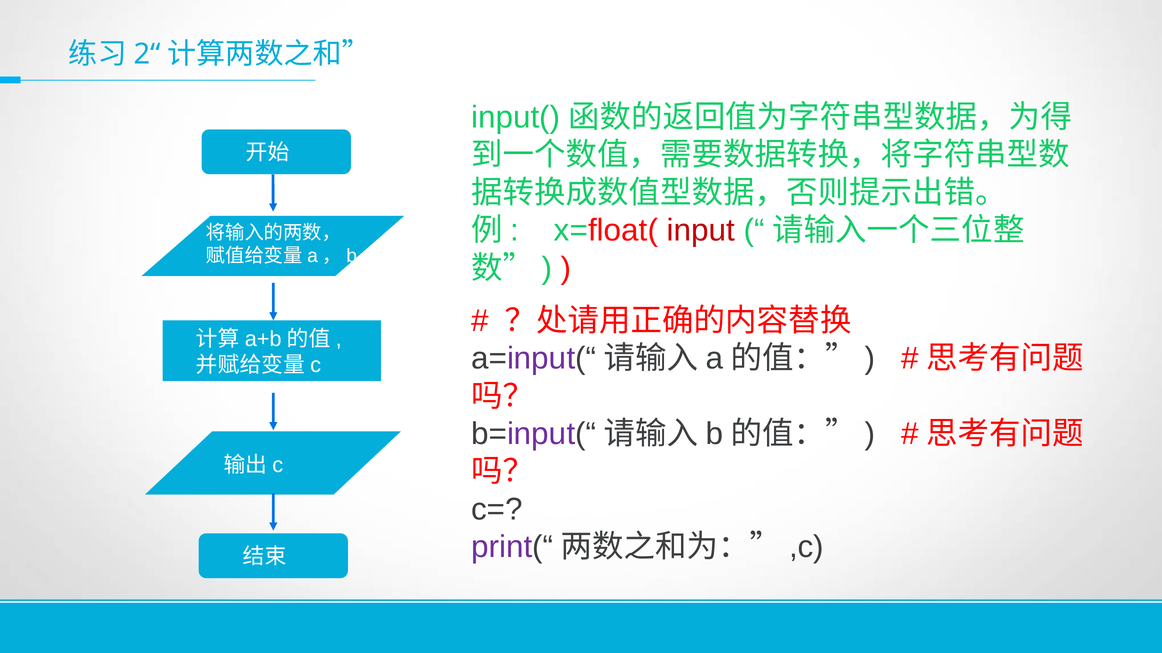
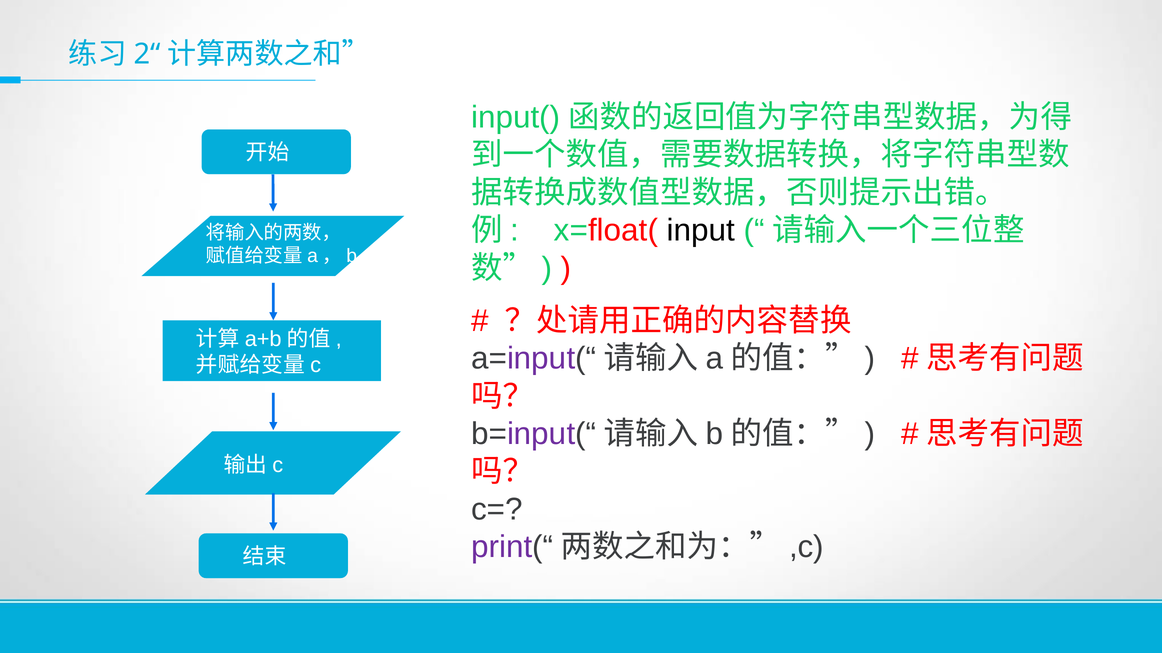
input colour: red -> black (701, 231)
